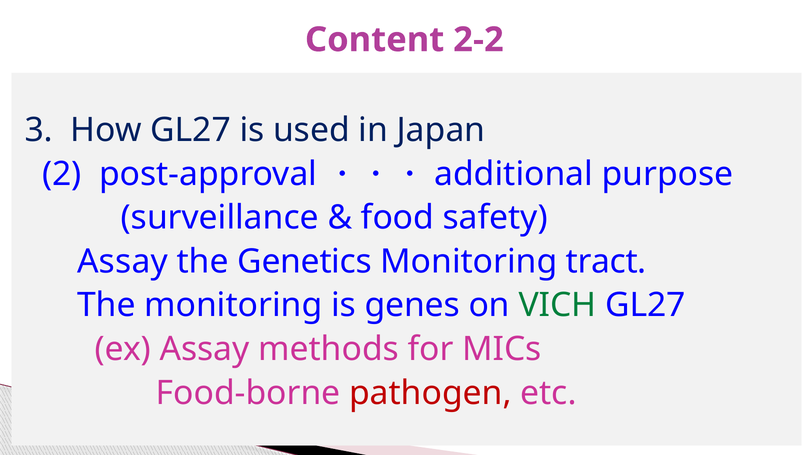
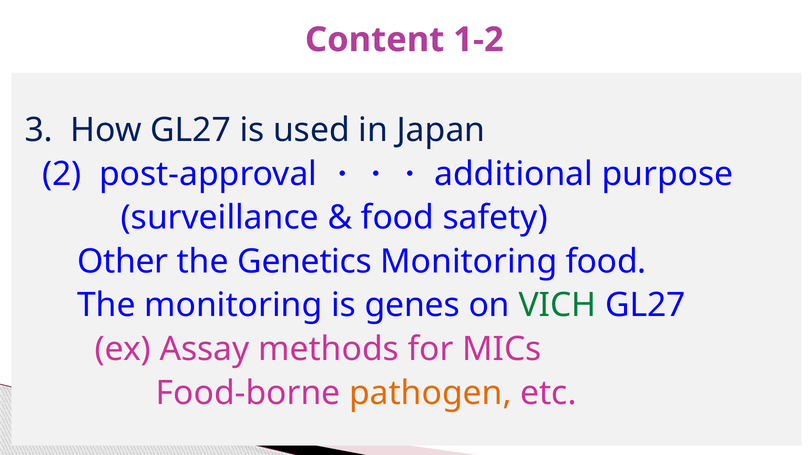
2-2: 2-2 -> 1-2 (478, 40)
Assay: Assay -> Other (123, 262)
Monitoring tract: tract -> food (606, 262)
pathogen colour: red -> orange (430, 393)
